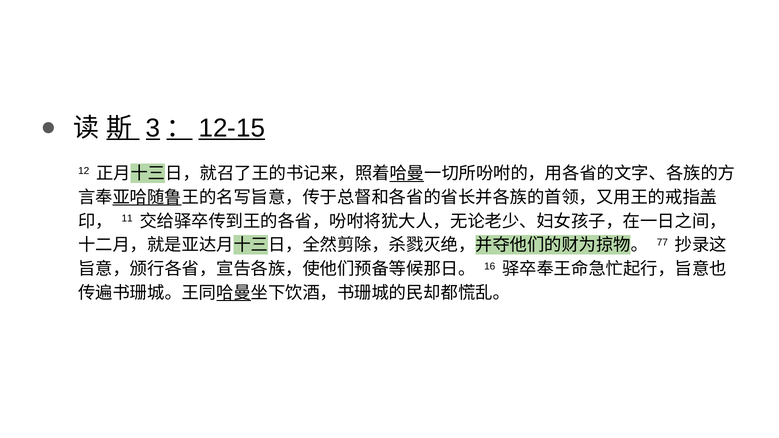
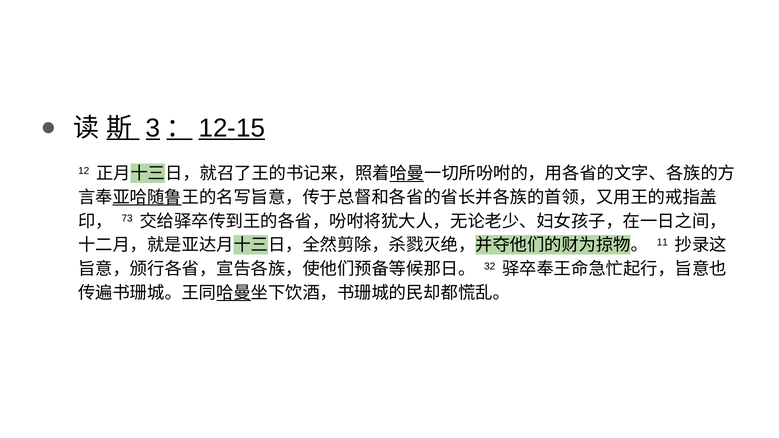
11: 11 -> 73 (127, 219)
77: 77 -> 11 (662, 243)
16: 16 -> 32 (490, 266)
